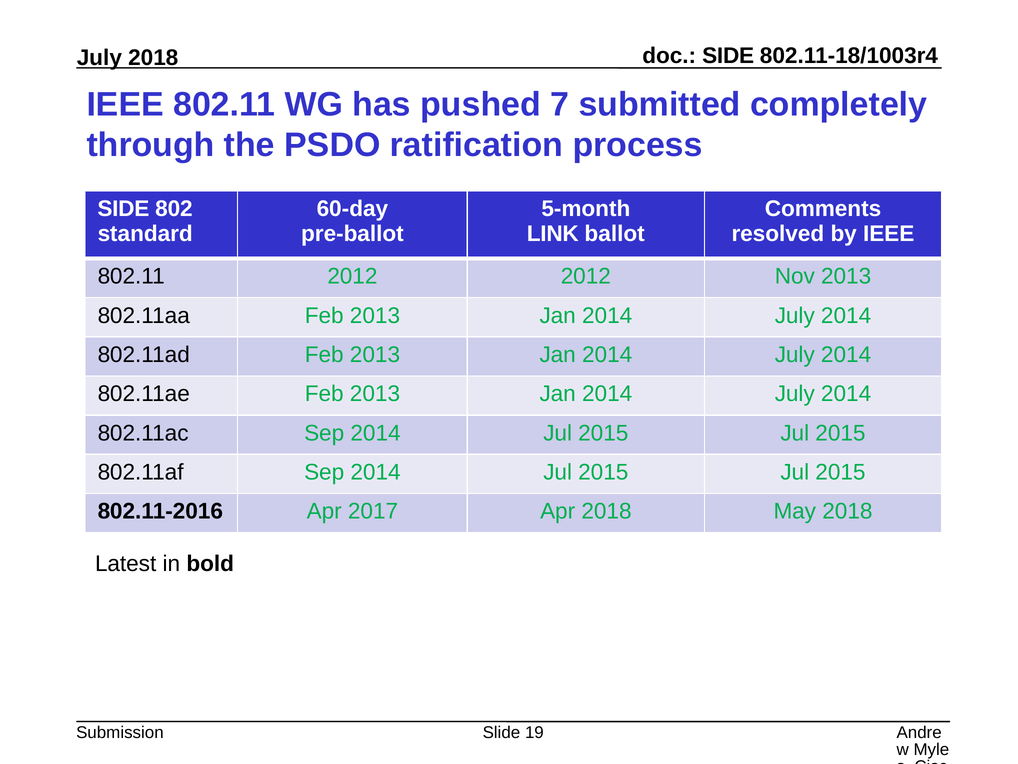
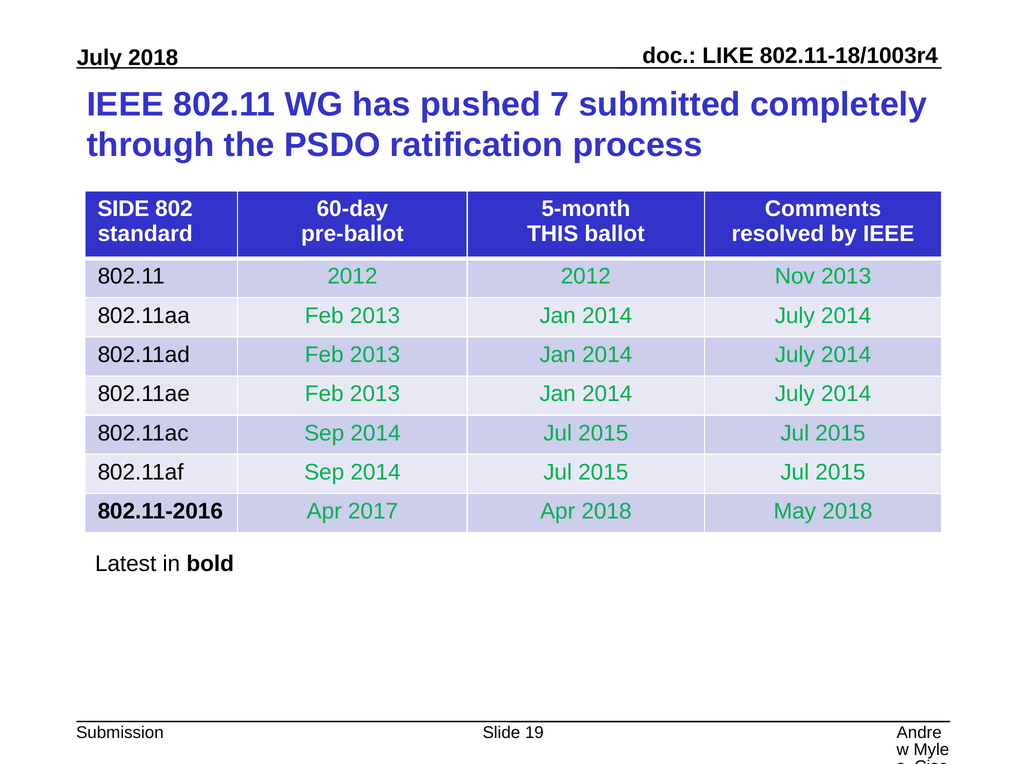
SIDE: SIDE -> LIKE (728, 56)
LINK: LINK -> THIS (553, 234)
